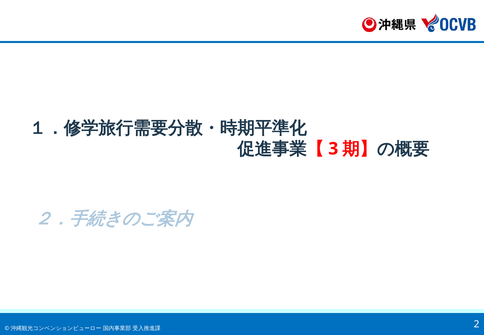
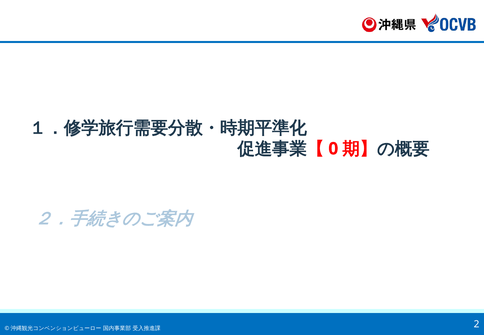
3: 3 -> 0 (333, 149)
